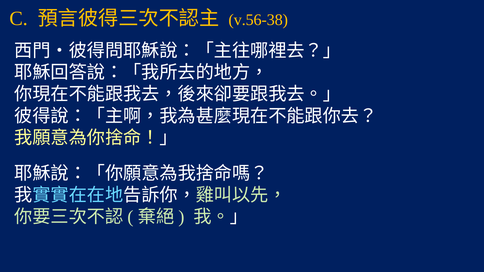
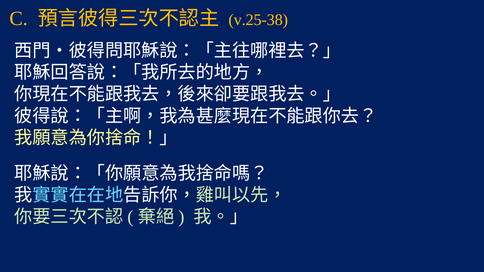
v.56-38: v.56-38 -> v.25-38 (258, 20)
